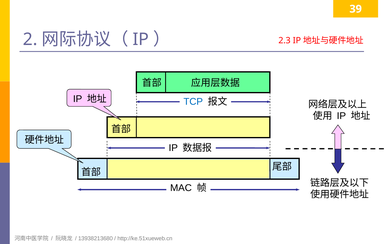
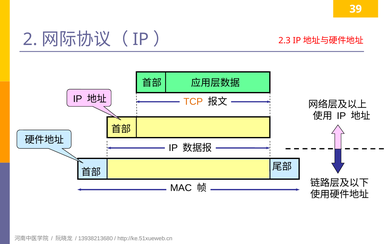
TCP colour: blue -> orange (193, 102)
